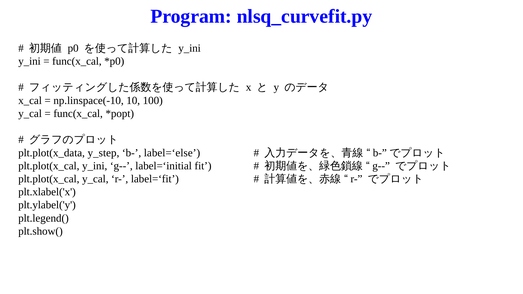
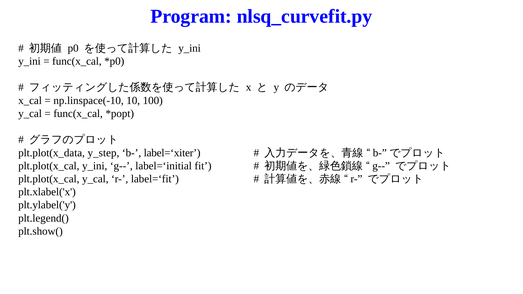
label=‘else: label=‘else -> label=‘xiter (172, 153)
